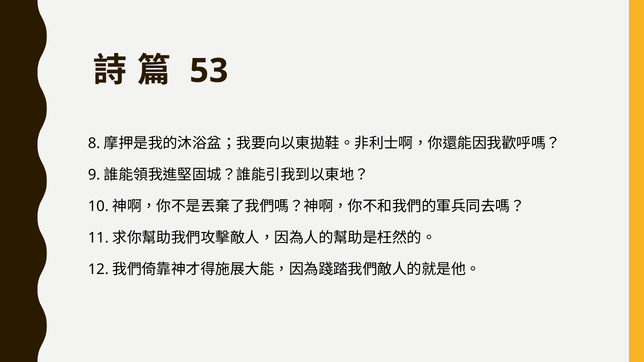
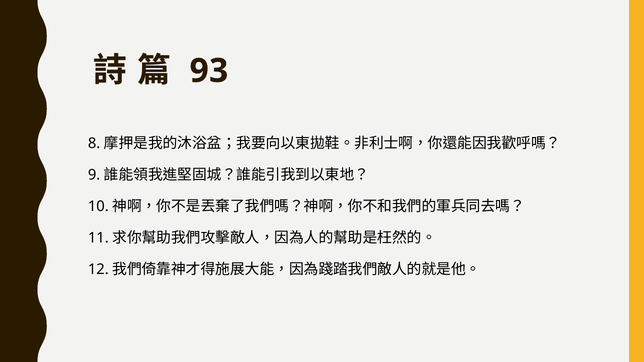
53: 53 -> 93 (209, 71)
